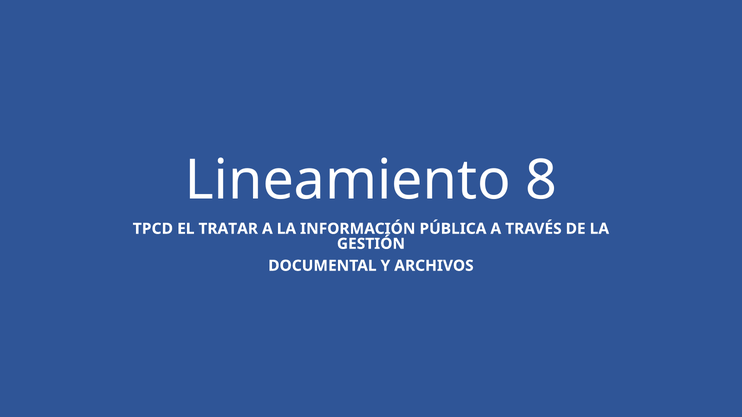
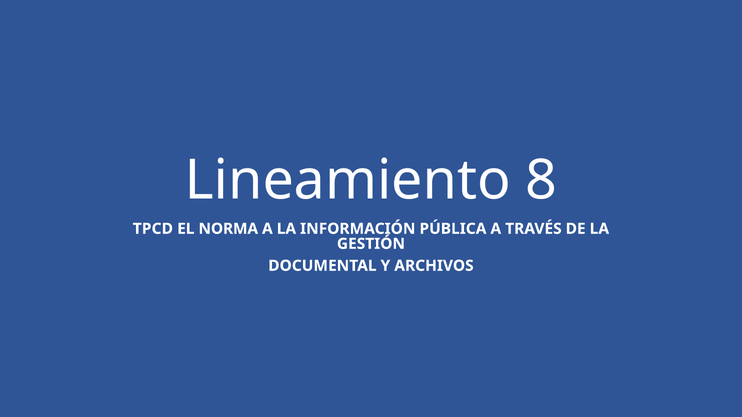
TRATAR: TRATAR -> NORMA (228, 229)
